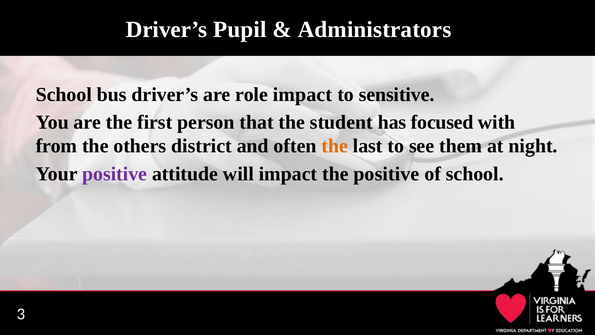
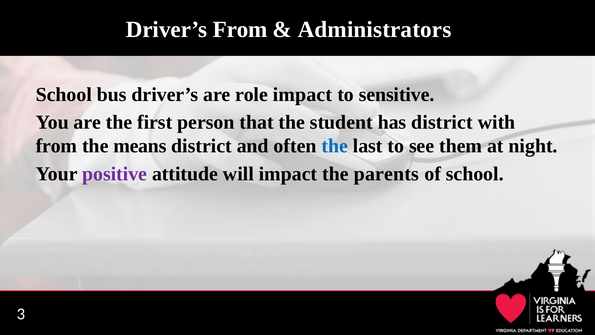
Driver’s Pupil: Pupil -> From (240, 30)
has focused: focused -> district (442, 122)
others: others -> means (140, 146)
the colour: orange -> blue (335, 146)
the positive: positive -> parents (386, 174)
